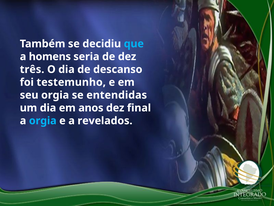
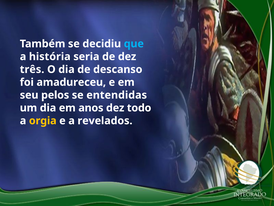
homens: homens -> história (50, 56)
testemunho: testemunho -> amadureceu (71, 82)
seu orgia: orgia -> pelos (55, 95)
final: final -> todo (139, 108)
orgia colour: light blue -> yellow (43, 120)
